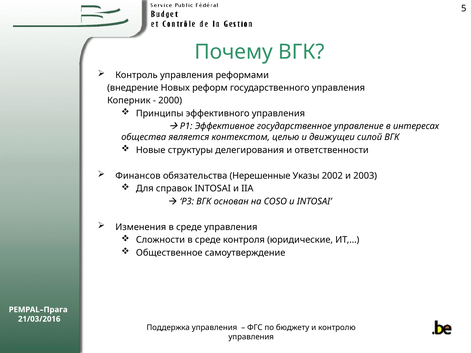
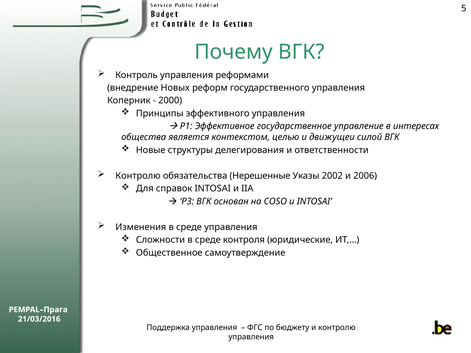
Финансов: Финансов -> Контролю (138, 176)
2003: 2003 -> 2006 (365, 176)
